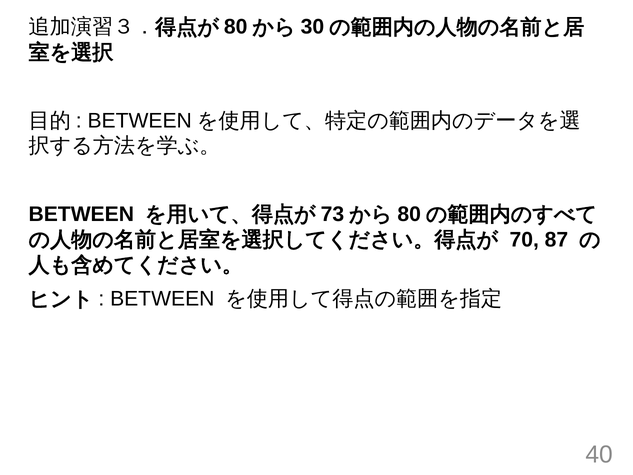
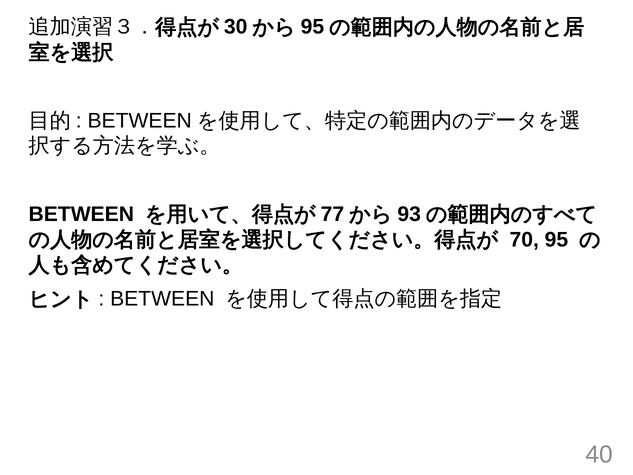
80: 80 -> 30 (236, 27)
30: 30 -> 95 (312, 27)
73: 73 -> 77 (332, 214)
80: 80 -> 93 (409, 214)
70 87: 87 -> 95 (556, 239)
